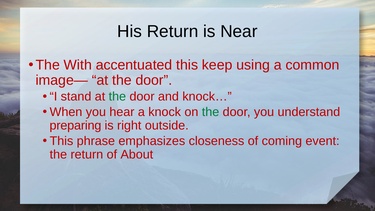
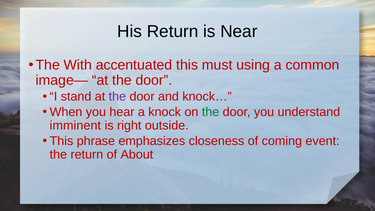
keep: keep -> must (217, 65)
the colour: green -> purple (117, 97)
preparing: preparing -> imminent (75, 126)
